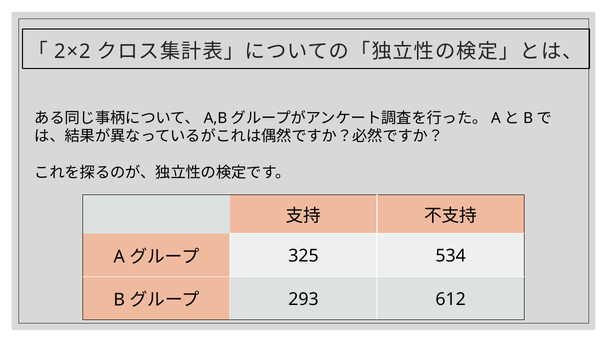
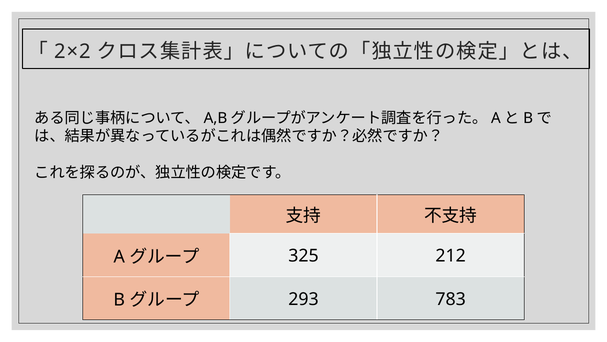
534: 534 -> 212 (451, 256)
612: 612 -> 783 (451, 299)
